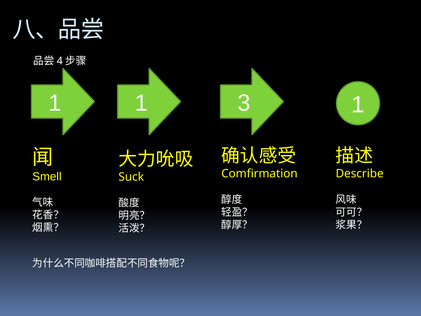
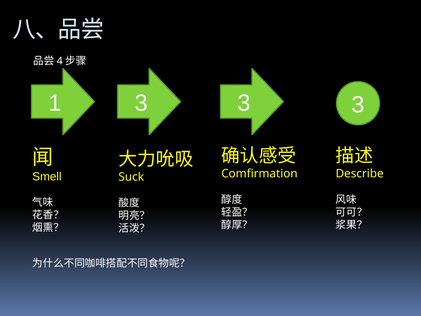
1 1: 1 -> 3 (141, 103)
1: 1 -> 3 (358, 105)
